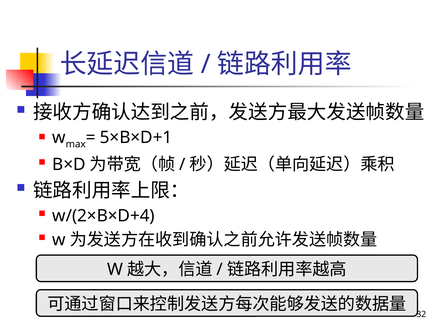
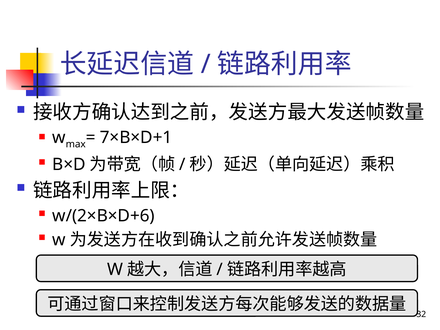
5×B×D+1: 5×B×D+1 -> 7×B×D+1 (136, 138)
w/(2×B×D+4: w/(2×B×D+4 -> w/(2×B×D+6 (104, 216)
